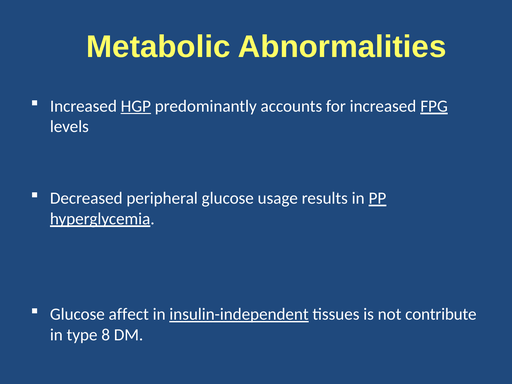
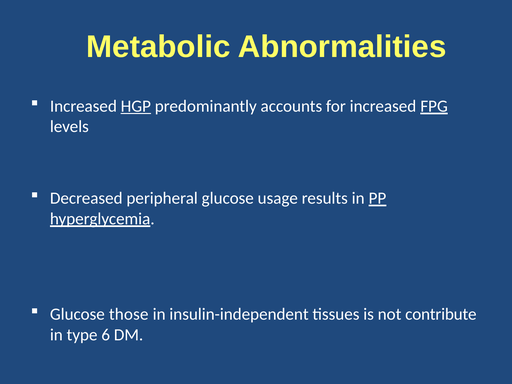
affect: affect -> those (129, 314)
insulin-independent underline: present -> none (239, 314)
8: 8 -> 6 (106, 335)
